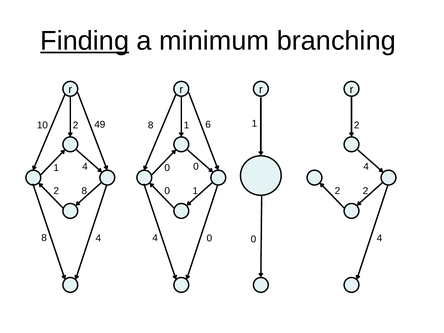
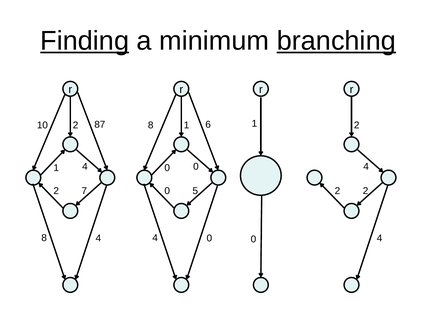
branching underline: none -> present (336, 41)
49: 49 -> 87 (100, 125)
2 8: 8 -> 7 (84, 191)
0 1: 1 -> 5 (195, 191)
